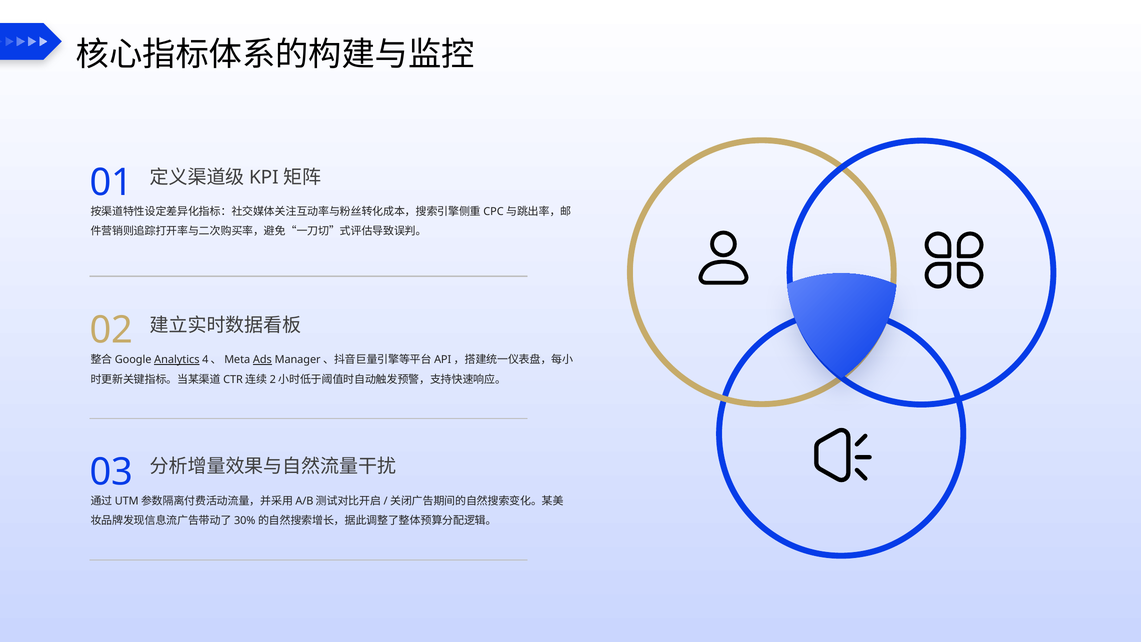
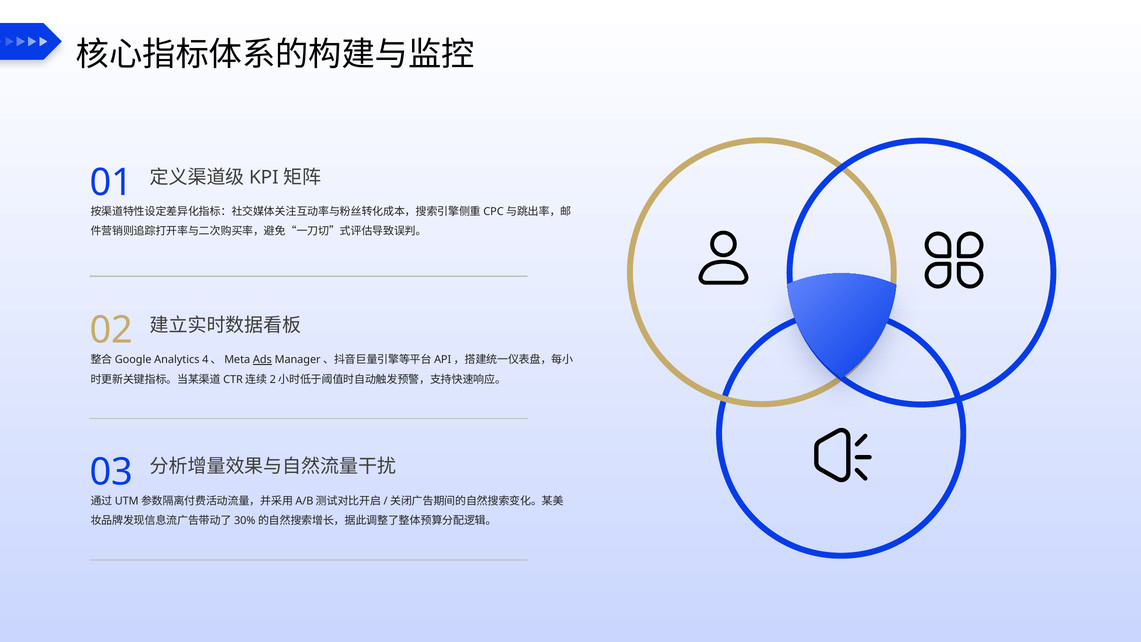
Analytics underline: present -> none (177, 360)
